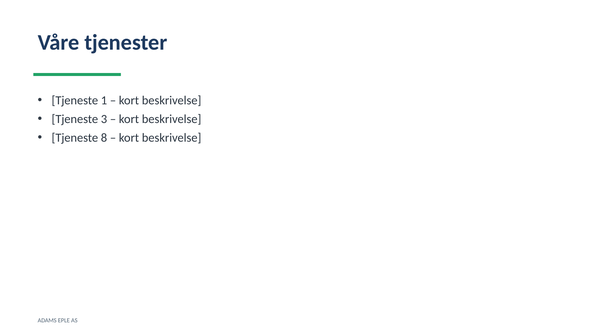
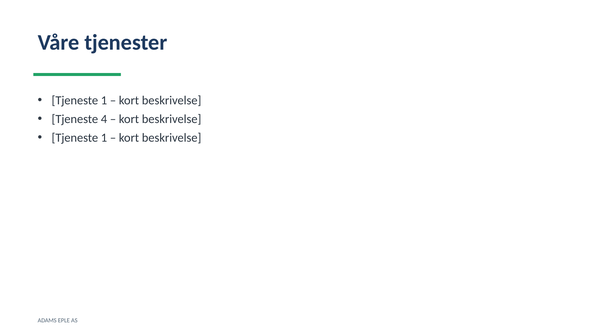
3: 3 -> 4 (104, 119)
8: 8 -> 1 (104, 138)
